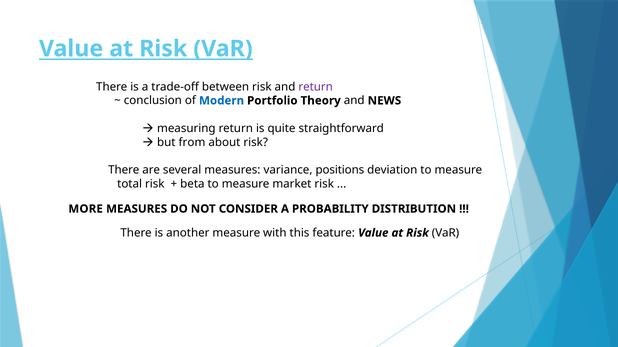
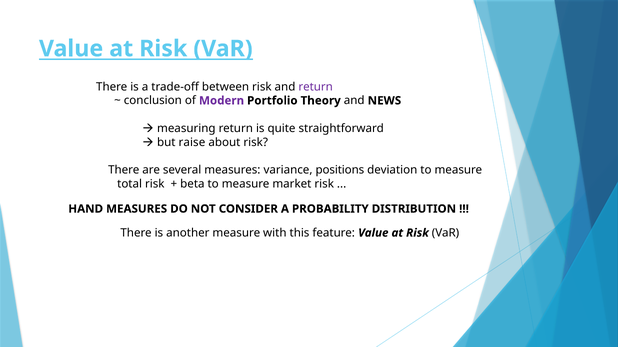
Modern colour: blue -> purple (222, 101)
from: from -> raise (192, 142)
MORE: MORE -> HAND (86, 209)
